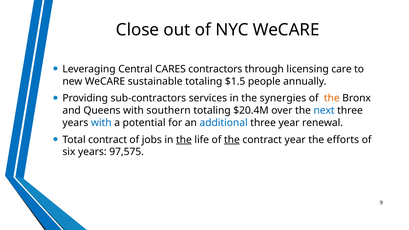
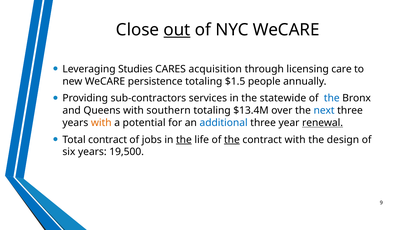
out underline: none -> present (177, 30)
Central: Central -> Studies (135, 69)
contractors: contractors -> acquisition (215, 69)
sustainable: sustainable -> persistence (155, 81)
synergies: synergies -> statewide (283, 98)
the colour: orange -> blue (332, 98)
$20.4M: $20.4M -> $13.4M (251, 111)
with colour: blue -> orange (101, 123)
renewal underline: none -> present (323, 123)
contract year: year -> with (295, 140)
efforts: efforts -> design (343, 140)
97,575: 97,575 -> 19,500 (127, 152)
